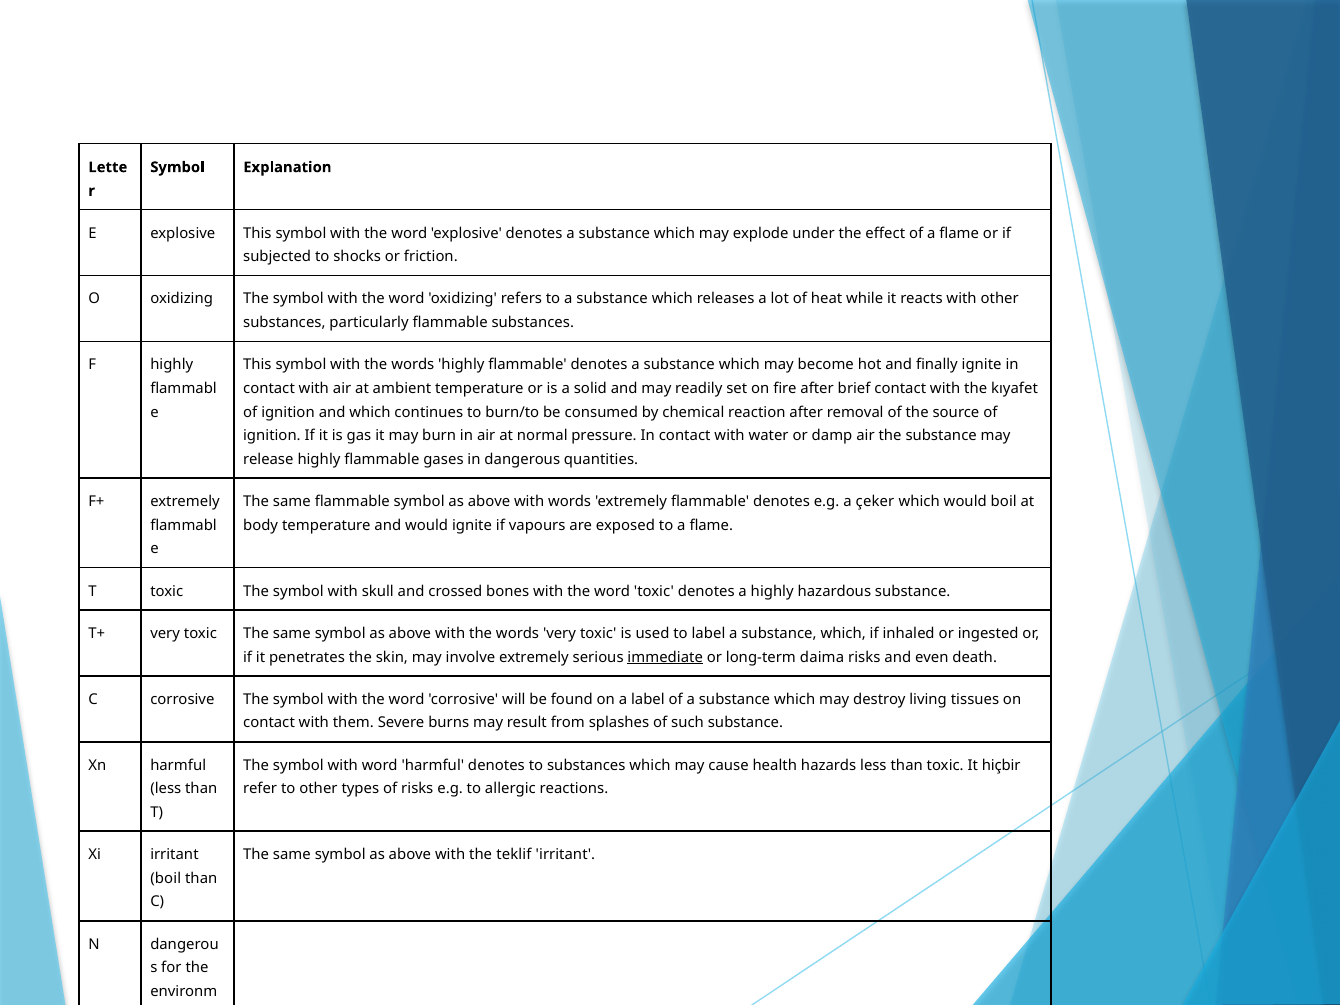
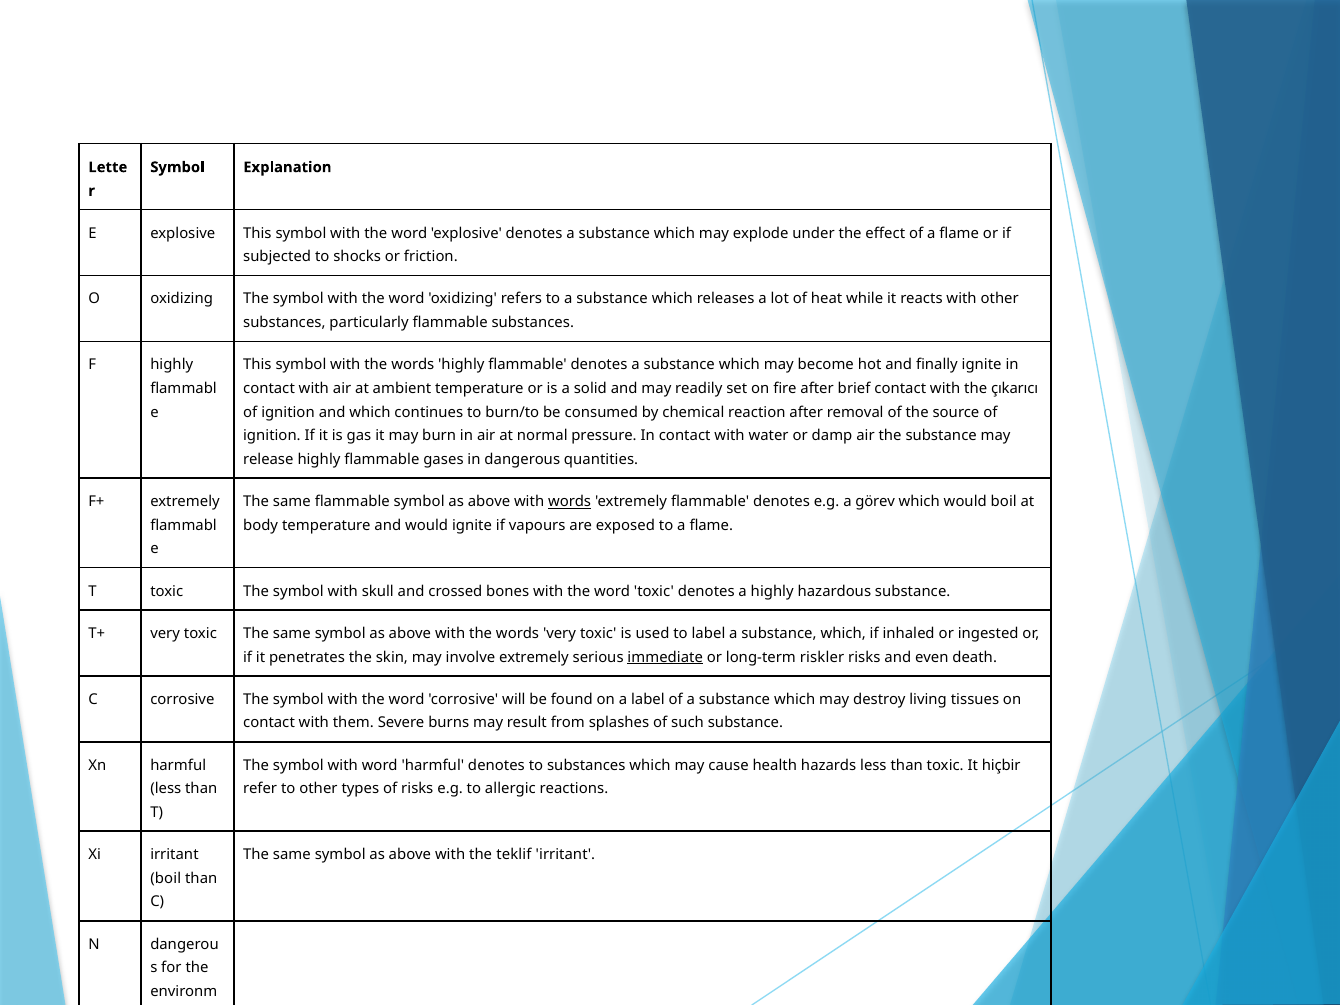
kıyafet: kıyafet -> çıkarıcı (1015, 389)
words underline: none -> present (570, 502)
çeker: çeker -> görev (875, 502)
daima: daima -> riskler (822, 657)
